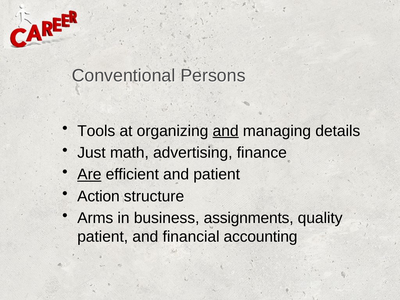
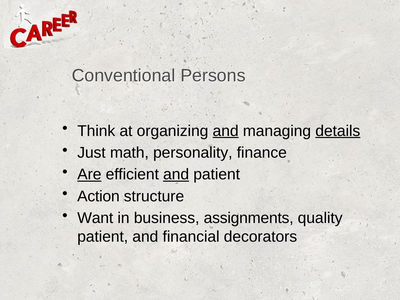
Tools: Tools -> Think (96, 131)
details underline: none -> present (338, 131)
advertising: advertising -> personality (193, 153)
and underline: none -> present (176, 175)
Arms: Arms -> Want (95, 218)
accounting: accounting -> decorators (260, 237)
